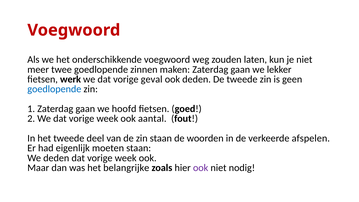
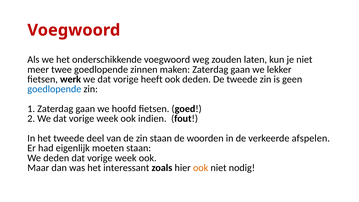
geval: geval -> heeft (152, 79)
aantal: aantal -> indien (152, 119)
belangrijke: belangrijke -> interessant (126, 168)
ook colour: purple -> orange (201, 168)
